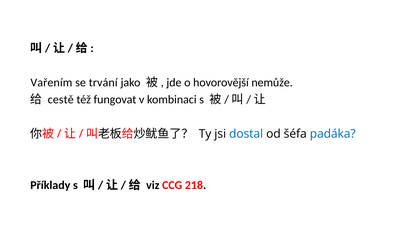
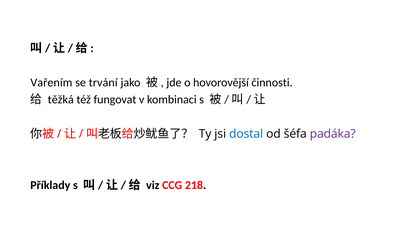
nemůže: nemůže -> činnosti (272, 83)
cestě: cestě -> těžká (61, 100)
padáka colour: blue -> purple (333, 134)
